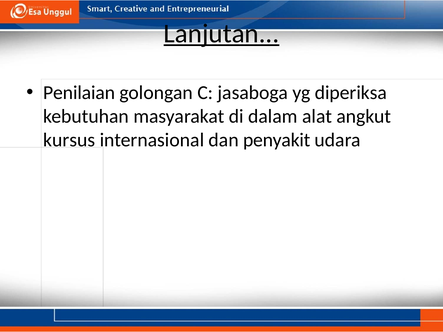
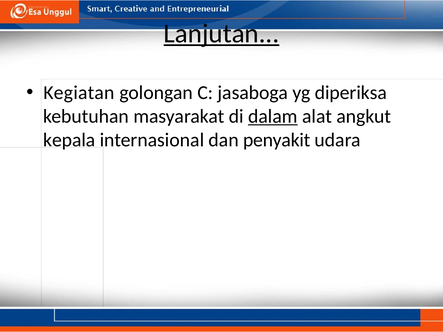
Penilaian: Penilaian -> Kegiatan (79, 93)
dalam underline: none -> present (273, 117)
kursus: kursus -> kepala (69, 140)
